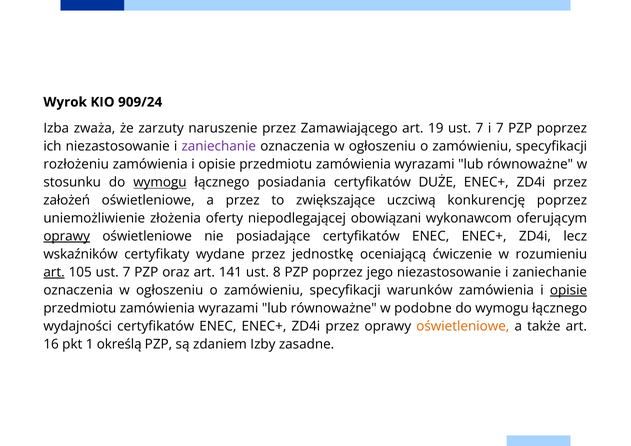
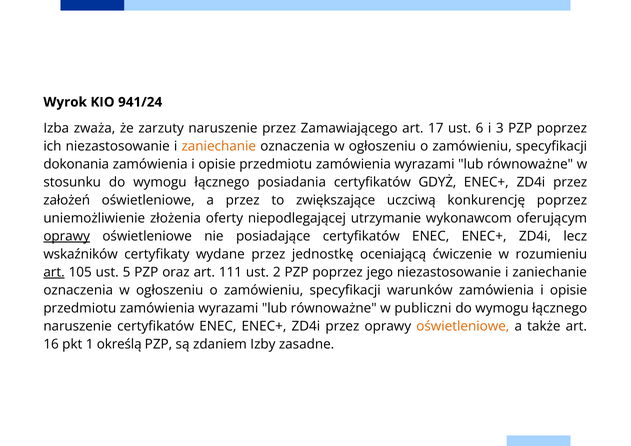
909/24: 909/24 -> 941/24 (140, 102)
19: 19 -> 17 (436, 128)
7: 7 -> 6 (479, 128)
i 7: 7 -> 3 (500, 128)
zaniechanie colour: purple -> orange (219, 146)
rozłożeniu: rozłożeniu -> dokonania (76, 164)
wymogu underline: present -> none (160, 182)
DUŻE: DUŻE -> GDYŻ (437, 182)
obowiązani: obowiązani -> utrzymanie (386, 218)
105 ust 7: 7 -> 5 (127, 272)
141: 141 -> 111 (230, 272)
8: 8 -> 2 (277, 272)
opisie underline: present -> none (569, 290)
podobne: podobne -> publiczni (423, 308)
wydajności: wydajności -> naruszenie (78, 326)
